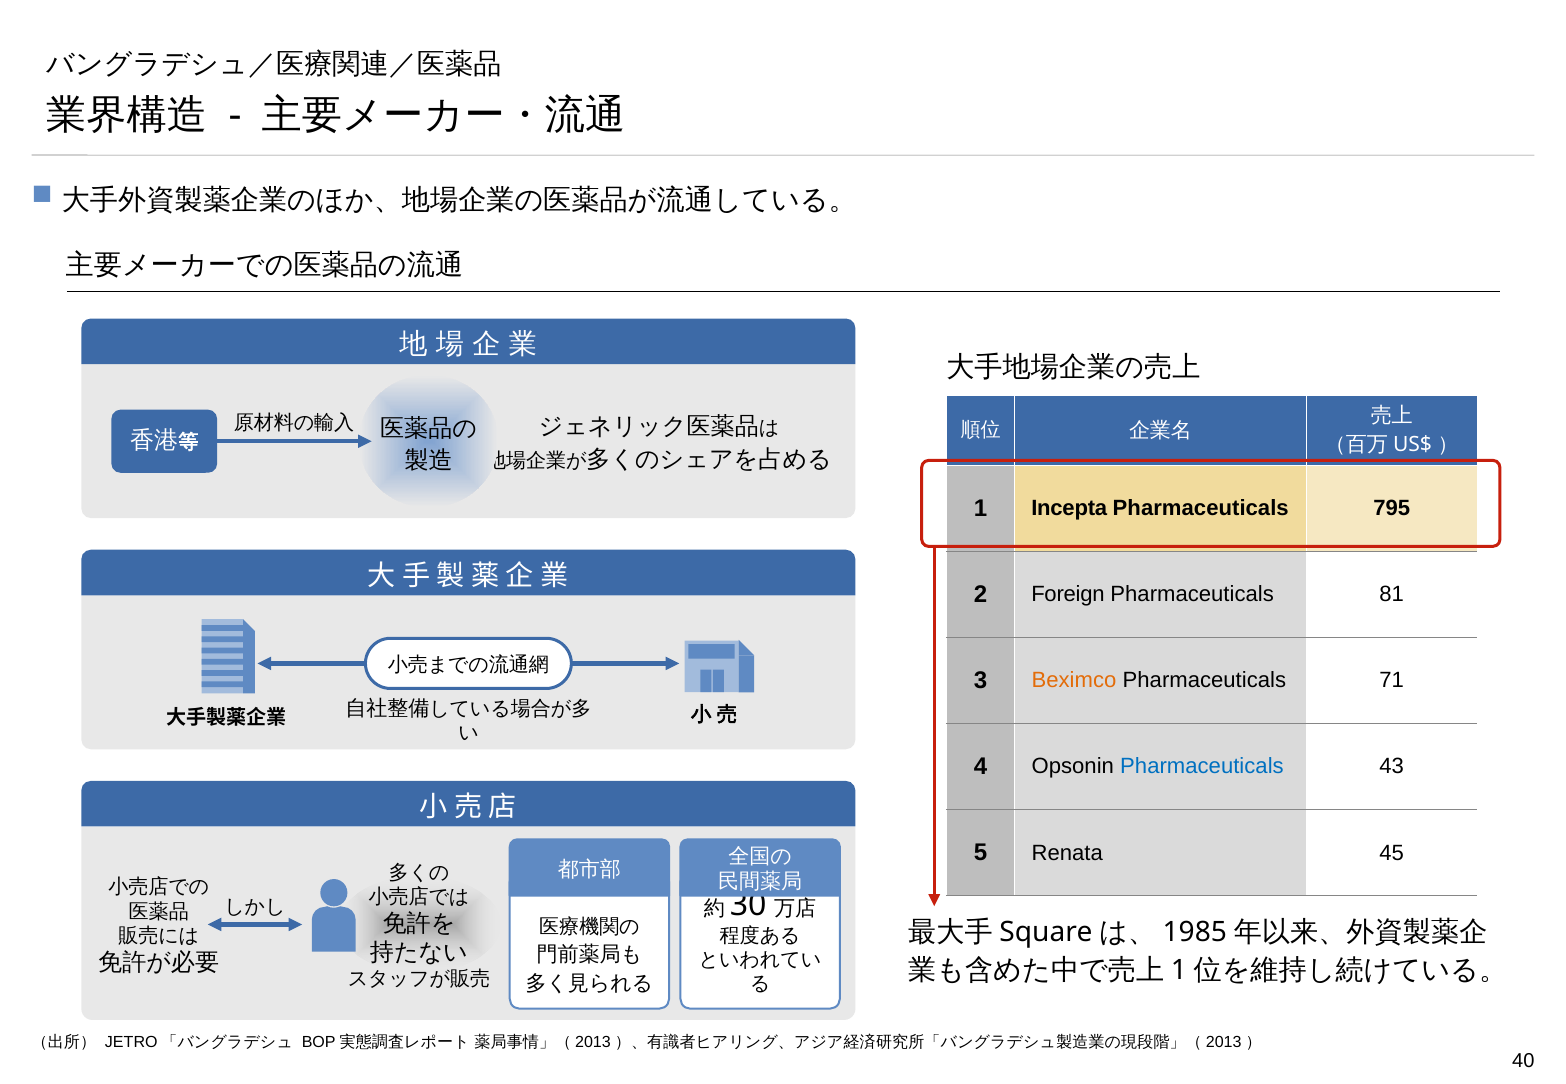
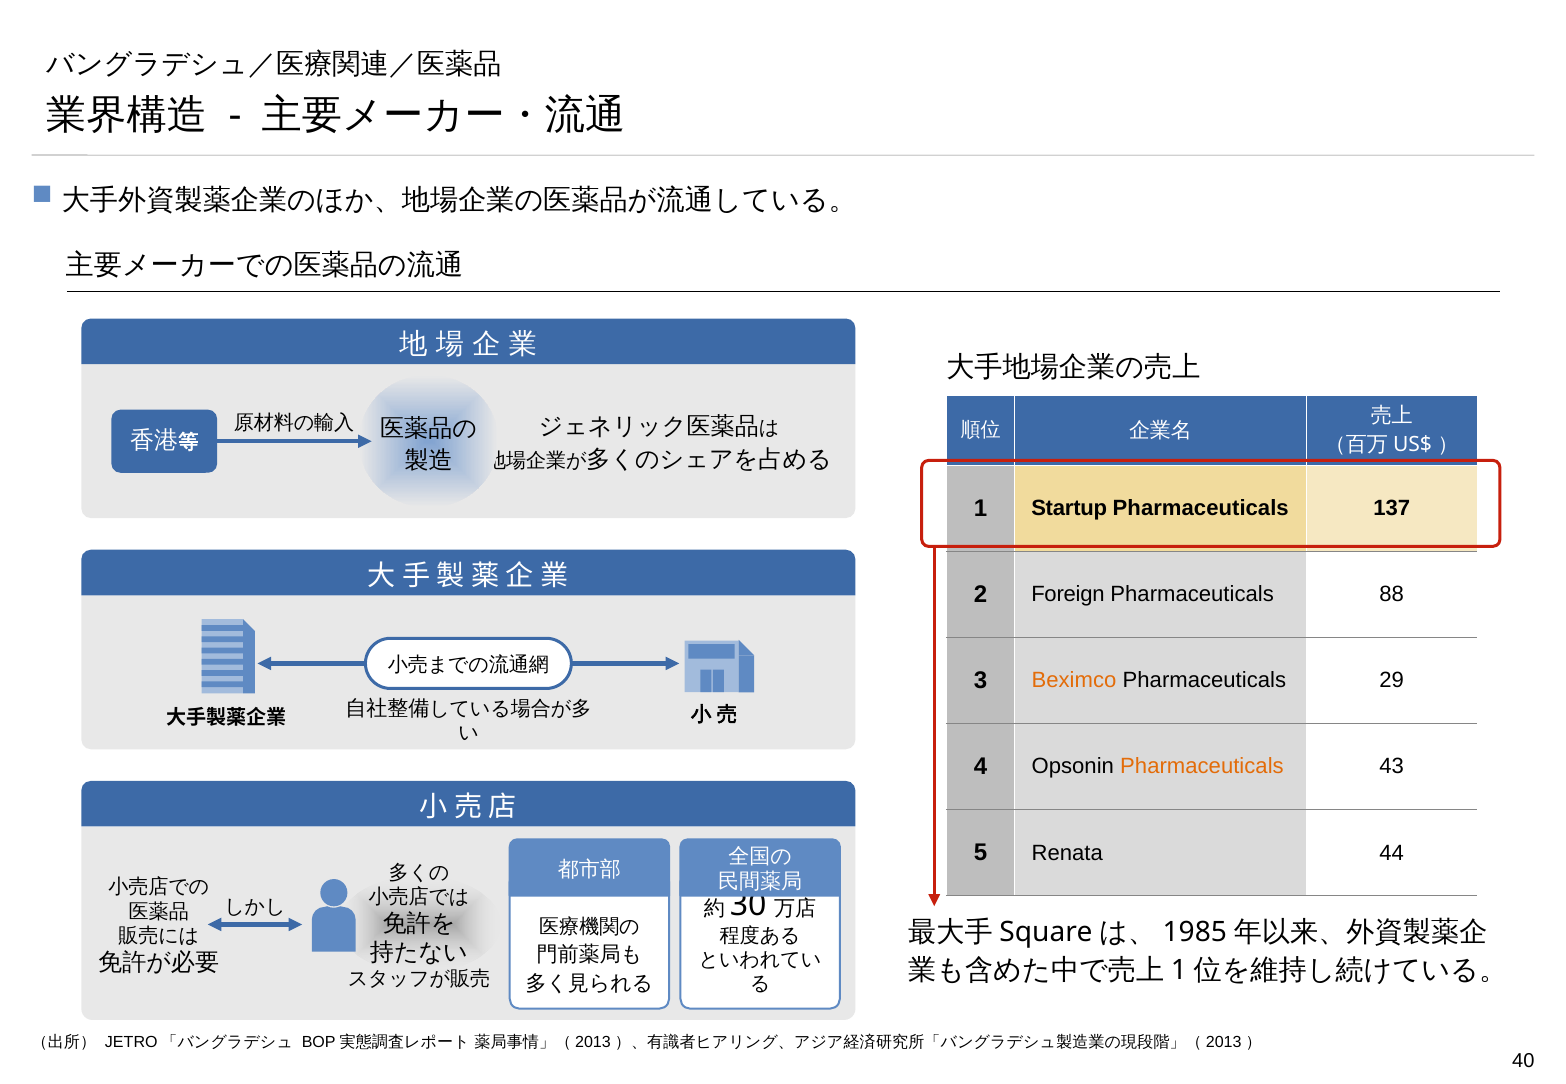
Incepta: Incepta -> Startup (1069, 508)
795: 795 -> 137 (1392, 508)
81: 81 -> 88 (1392, 595)
71: 71 -> 29 (1392, 681)
Pharmaceuticals colour: blue -> orange (1202, 767)
45: 45 -> 44 (1392, 853)
